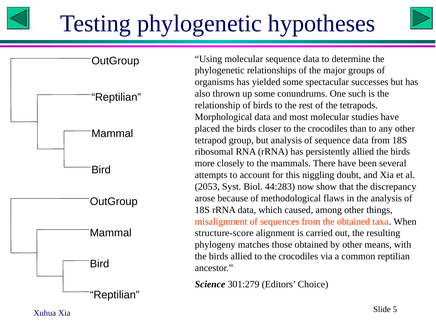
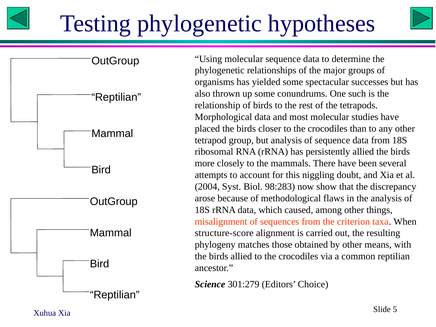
2053: 2053 -> 2004 (207, 187)
44:283: 44:283 -> 98:283 (280, 187)
the obtained: obtained -> criterion (354, 221)
